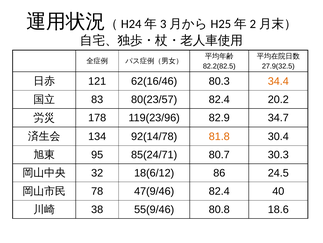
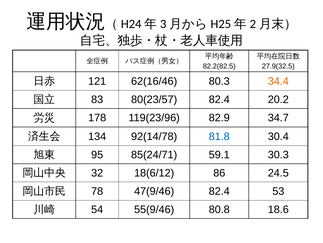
81.8 colour: orange -> blue (219, 136)
80.7: 80.7 -> 59.1 (219, 154)
40: 40 -> 53 (278, 191)
38: 38 -> 54 (97, 209)
